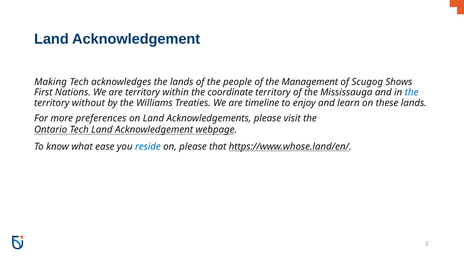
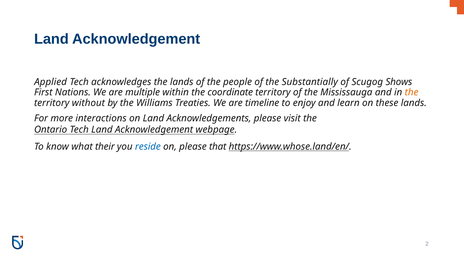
Making: Making -> Applied (51, 82)
Management: Management -> Substantially (310, 82)
are territory: territory -> multiple (143, 92)
the colour: blue -> orange (412, 92)
preferences: preferences -> interactions (101, 118)
ease: ease -> their (105, 147)
